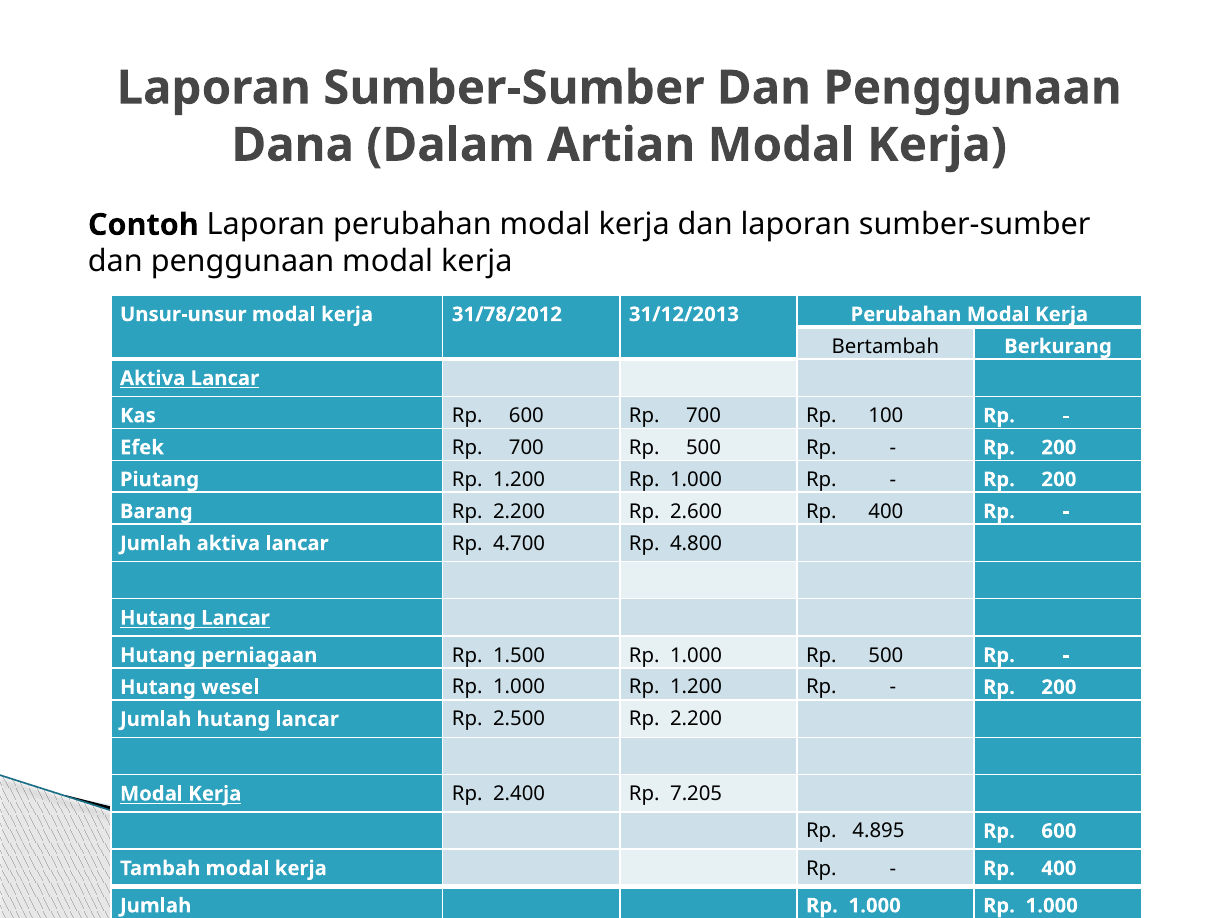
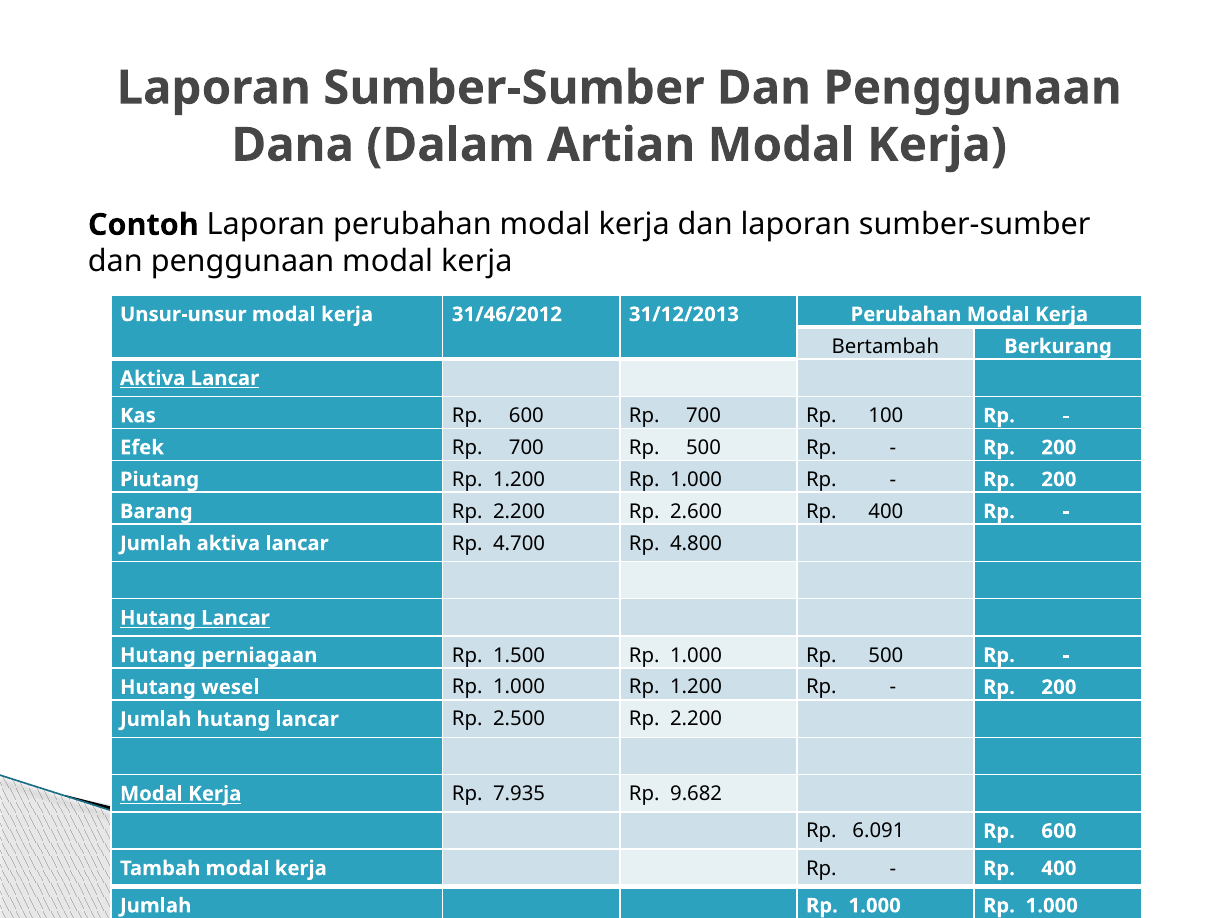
31/78/2012: 31/78/2012 -> 31/46/2012 (507, 314)
2.400: 2.400 -> 7.935 (519, 794)
7.205: 7.205 -> 9.682 (696, 794)
4.895: 4.895 -> 6.091 (878, 831)
